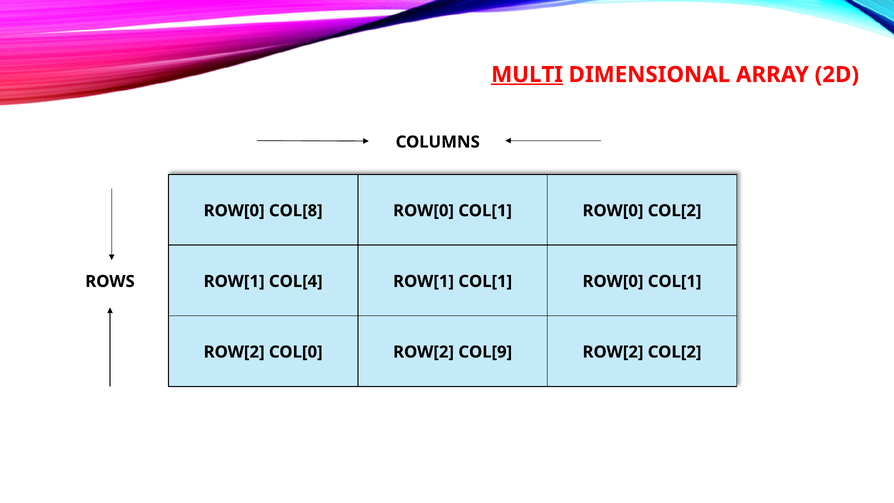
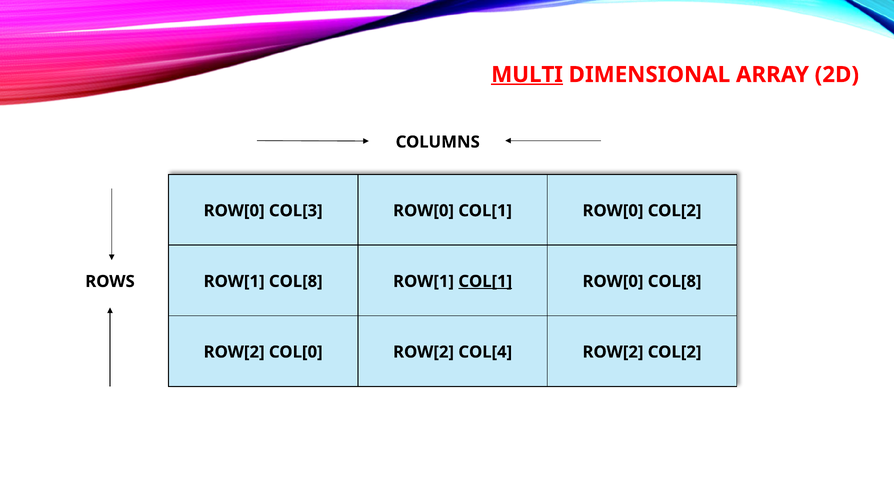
COL[8: COL[8 -> COL[3 (296, 211)
ROW[1 COL[4: COL[4 -> COL[8 (296, 281)
COL[1 underline: none -> present (485, 281)
COL[1: COL[1 -> COL[8 (675, 281)
COL[9: COL[9 -> COL[4 (485, 352)
